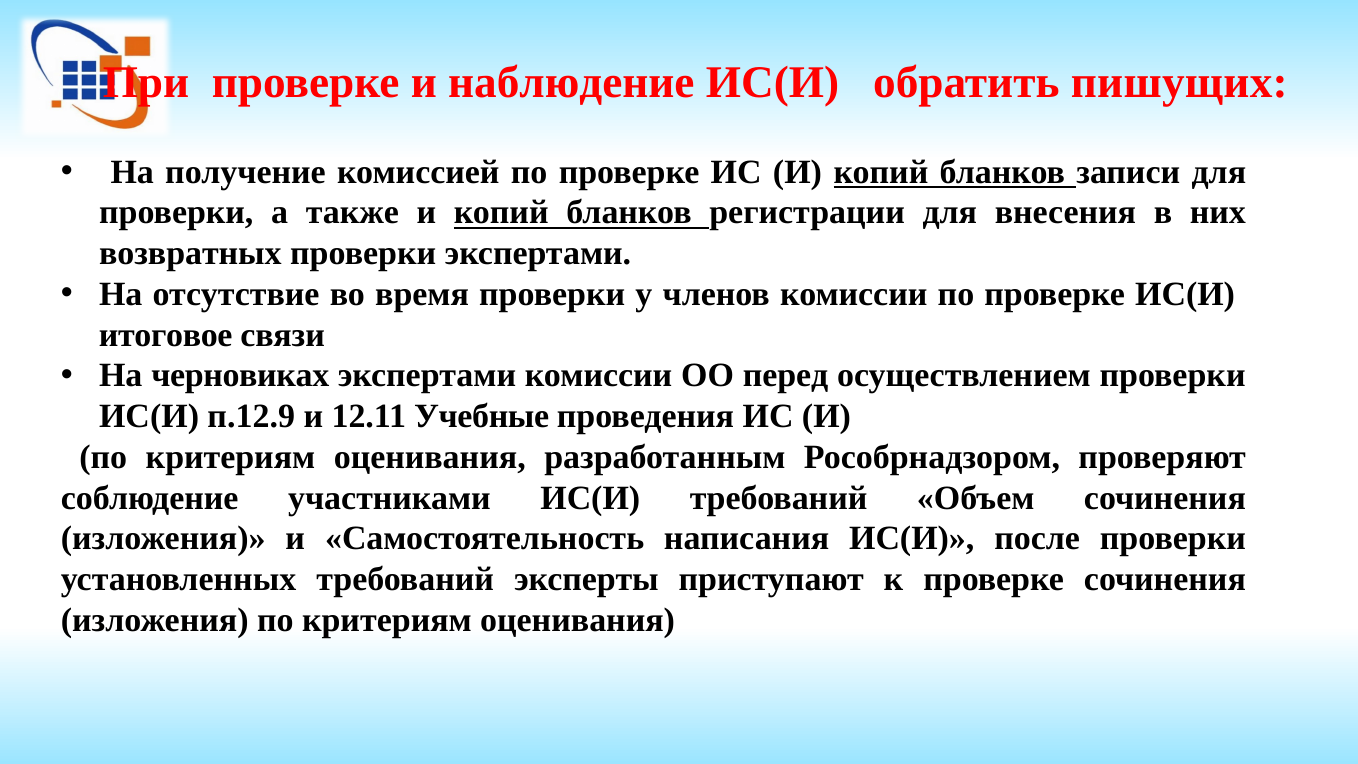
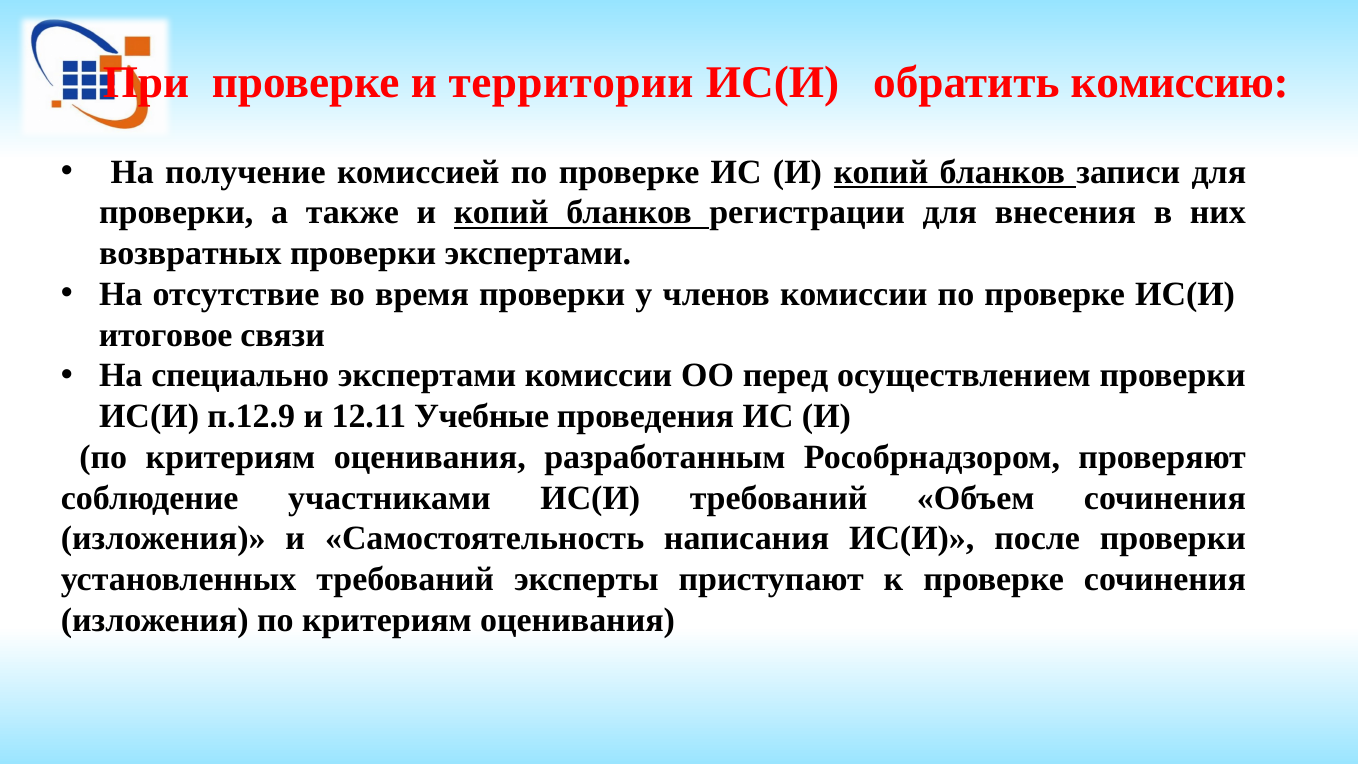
наблюдение: наблюдение -> территории (571, 82)
пишущих: пишущих -> комиссию (1180, 82)
черновиках: черновиках -> специально (240, 376)
